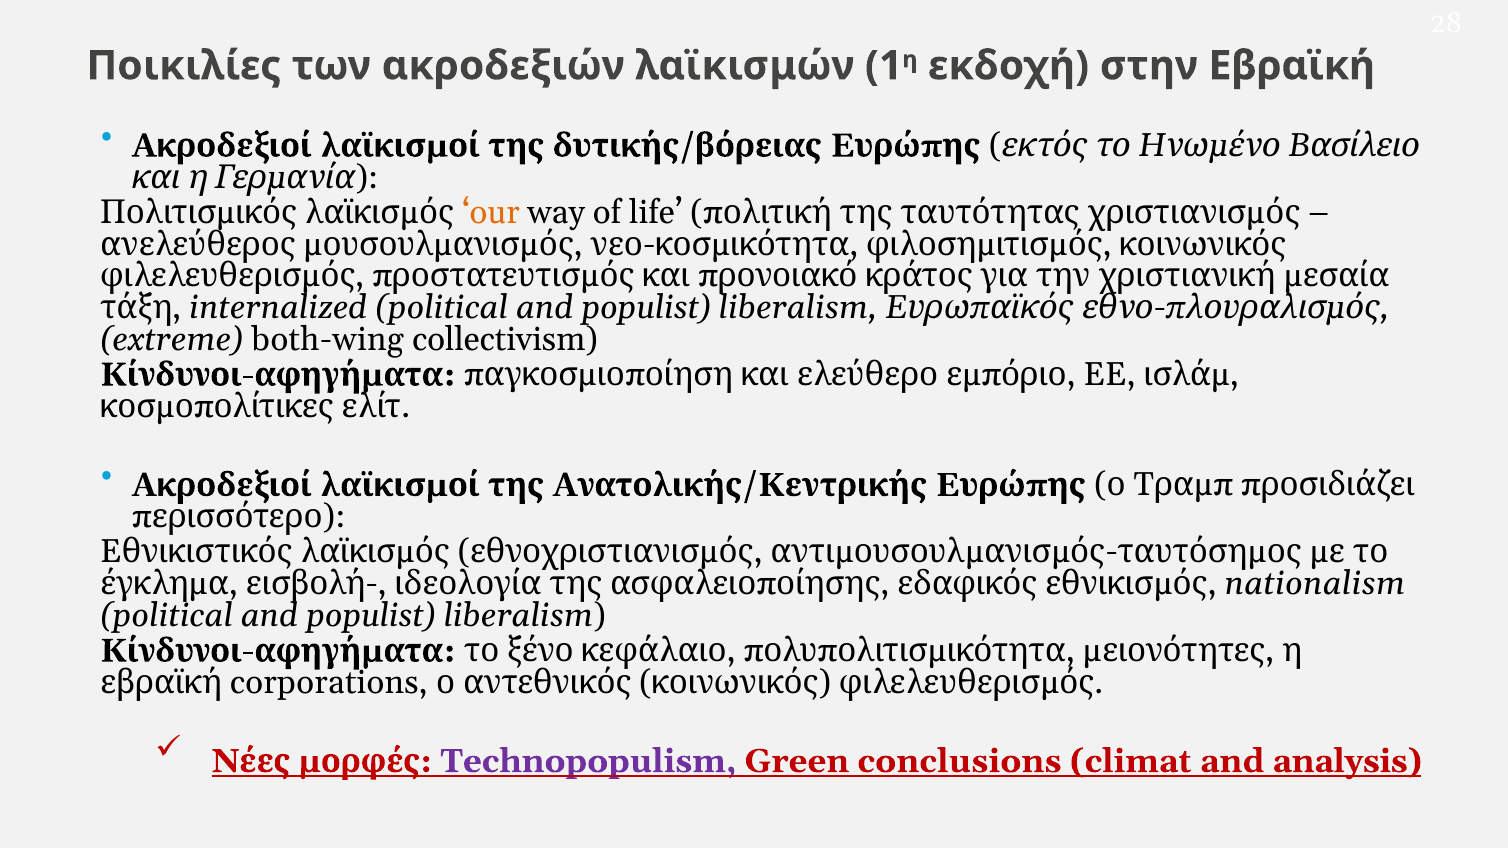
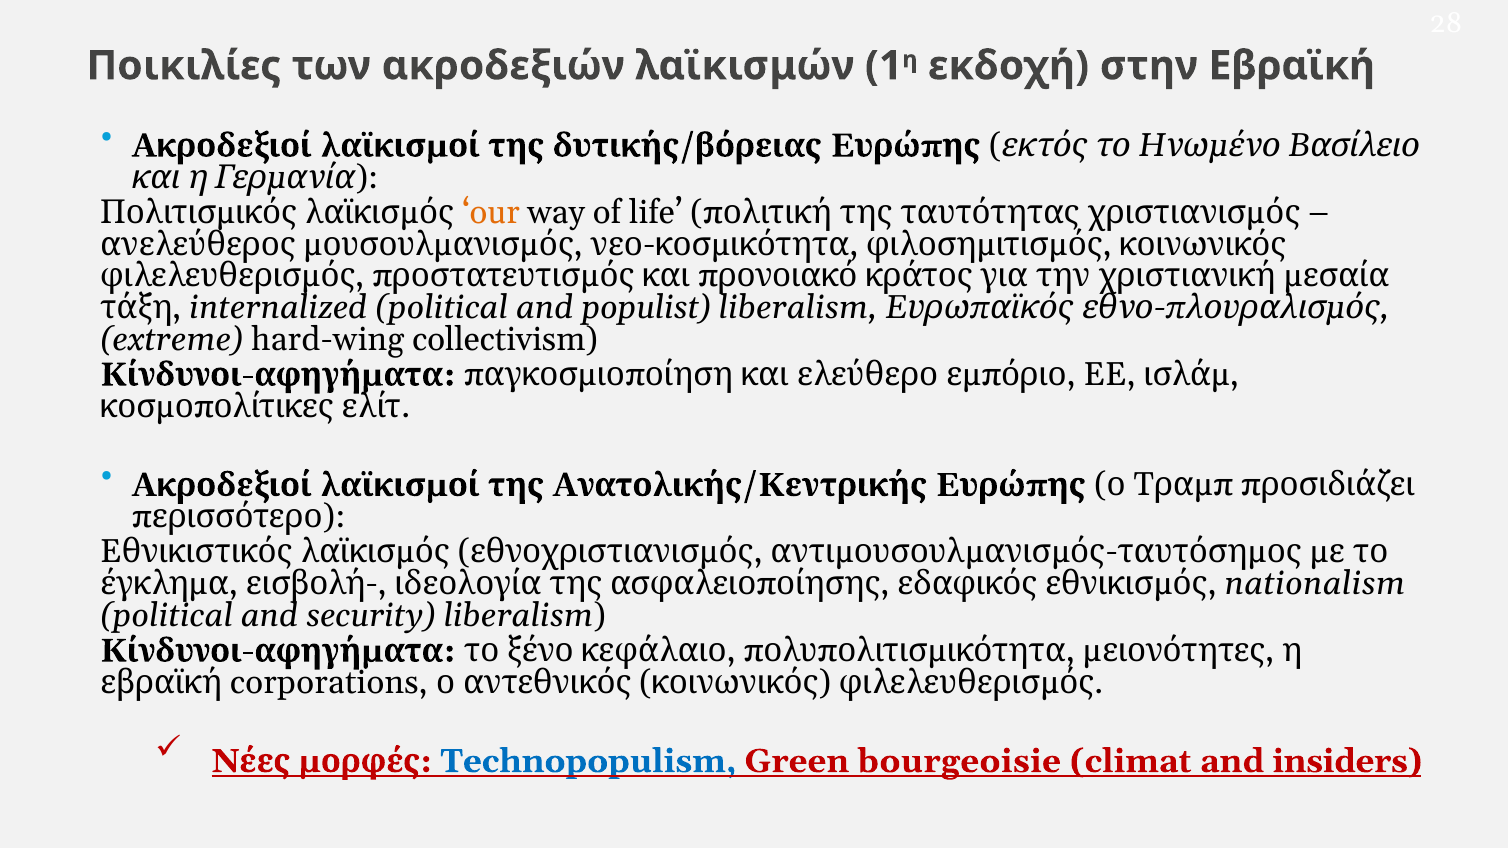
both-wing: both-wing -> hard-wing (328, 339)
populist: populist -> security (371, 616)
Technopopulism colour: purple -> blue (588, 761)
conclusions: conclusions -> bourgeoisie (959, 761)
analysis: analysis -> insiders (1347, 761)
